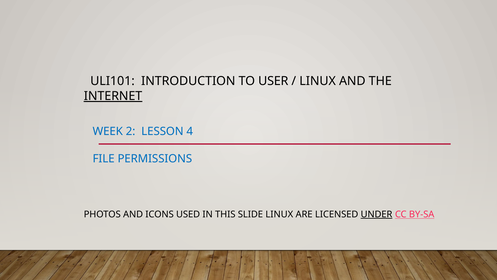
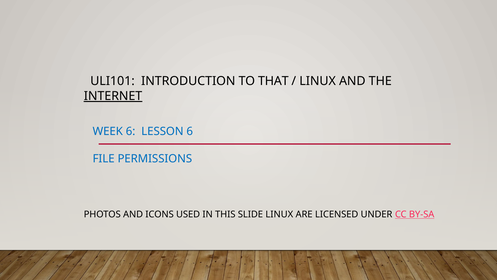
USER: USER -> THAT (273, 81)
WEEK 2: 2 -> 6 (131, 131)
LESSON 4: 4 -> 6 (190, 131)
UNDER underline: present -> none (377, 214)
